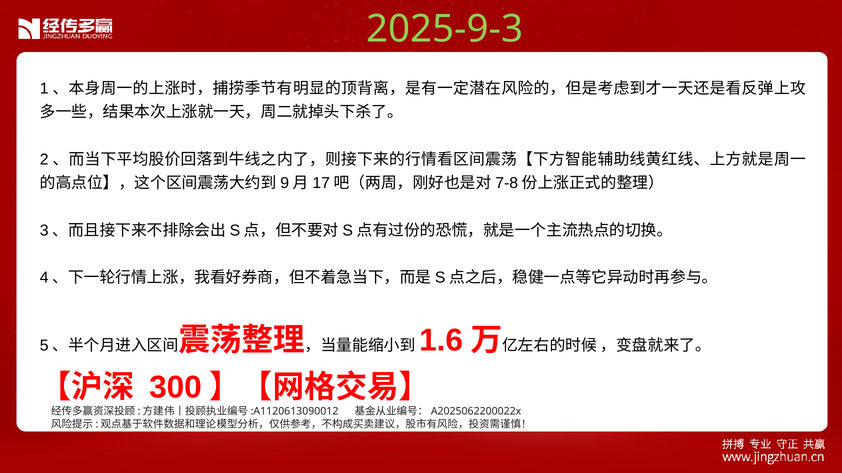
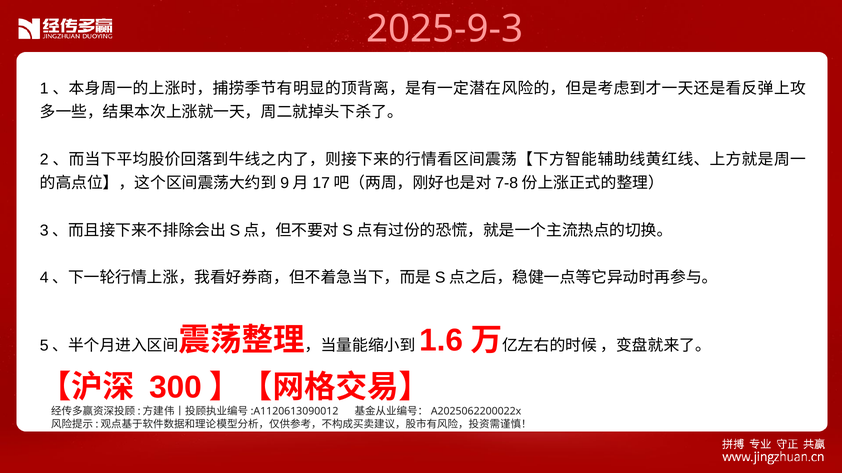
2025-9-3 colour: light green -> pink (445, 29)
